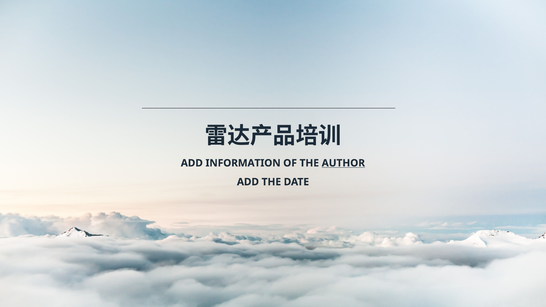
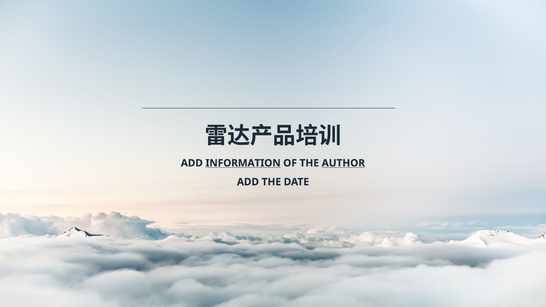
INFORMATION underline: none -> present (243, 163)
